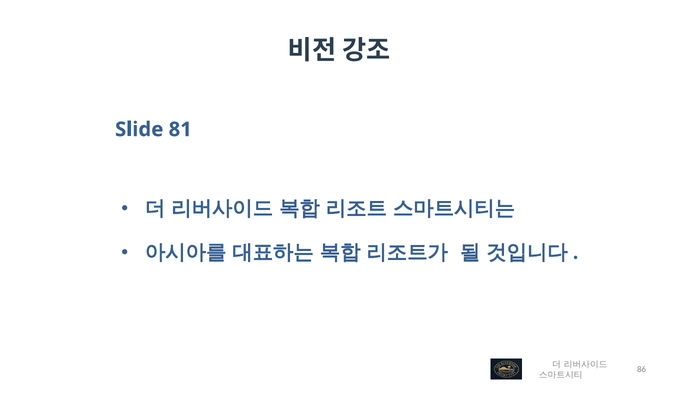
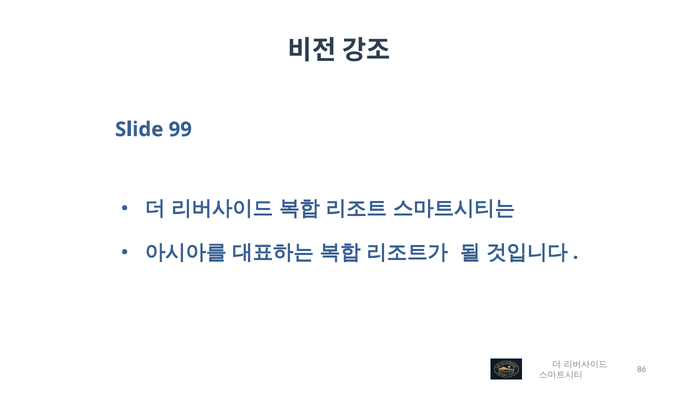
81: 81 -> 99 (180, 129)
